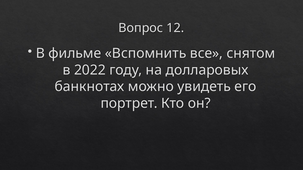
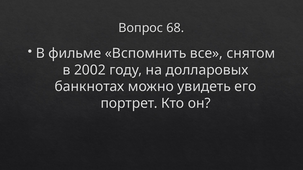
12: 12 -> 68 (175, 28)
2022: 2022 -> 2002 (90, 70)
